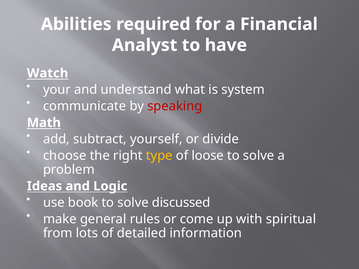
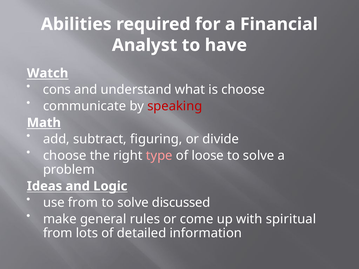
your: your -> cons (57, 90)
is system: system -> choose (243, 90)
yourself: yourself -> figuring (156, 139)
type colour: yellow -> pink (159, 156)
use book: book -> from (83, 203)
